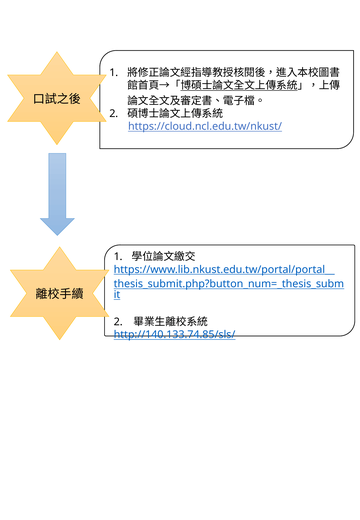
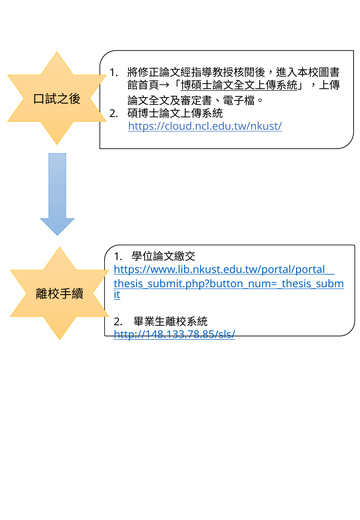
http://140.133.74.85/sls/: http://140.133.74.85/sls/ -> http://148.133.78.85/sls/ (175, 335)
